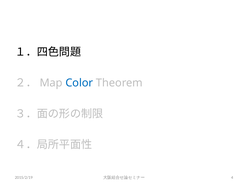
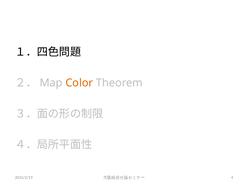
Color colour: blue -> orange (79, 83)
